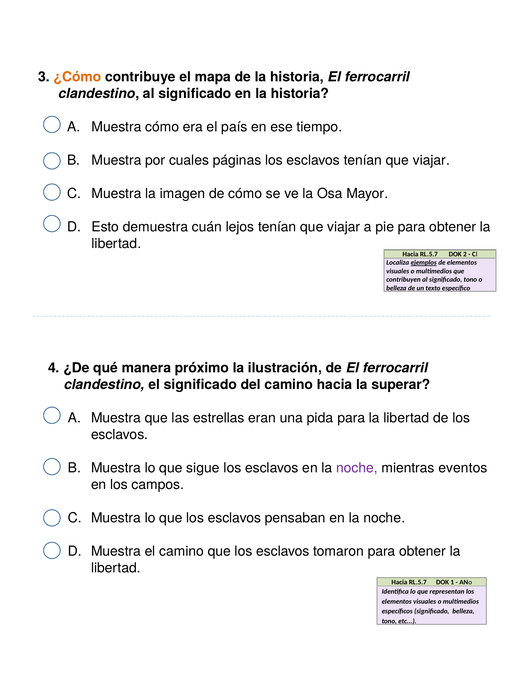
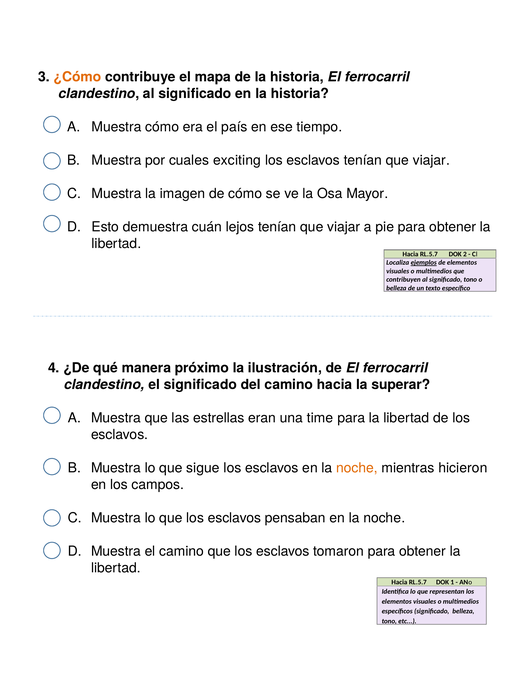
páginas: páginas -> exciting (237, 160)
pida: pida -> time (320, 418)
noche colour: purple -> orange (357, 468)
eventos: eventos -> hicieron (463, 468)
